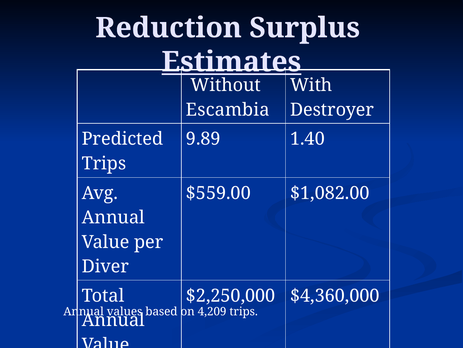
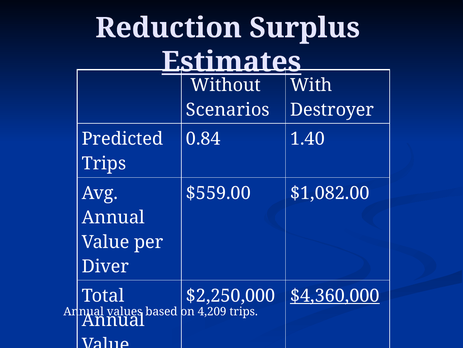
Escambia: Escambia -> Scenarios (228, 109)
9.89: 9.89 -> 0.84 (203, 139)
$4,360,000 underline: none -> present (335, 295)
